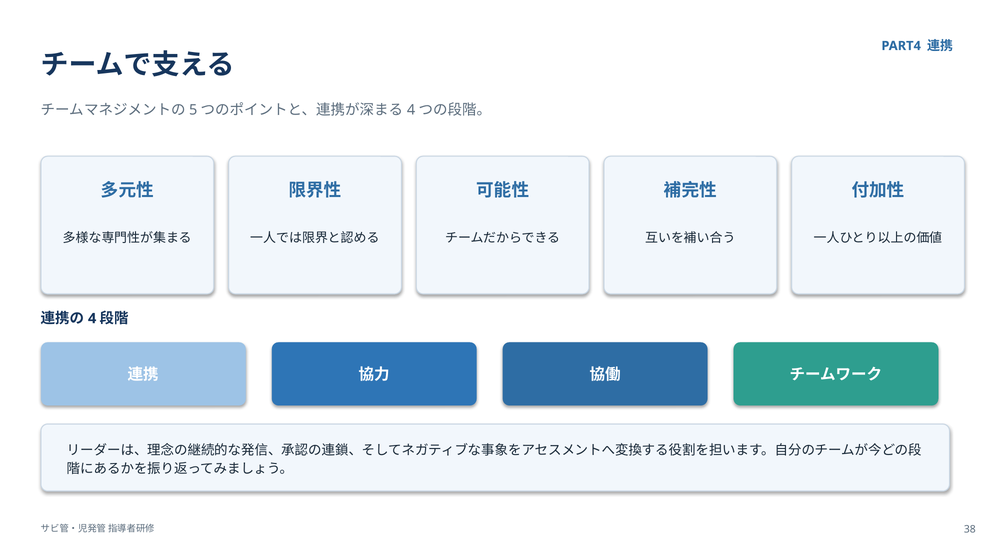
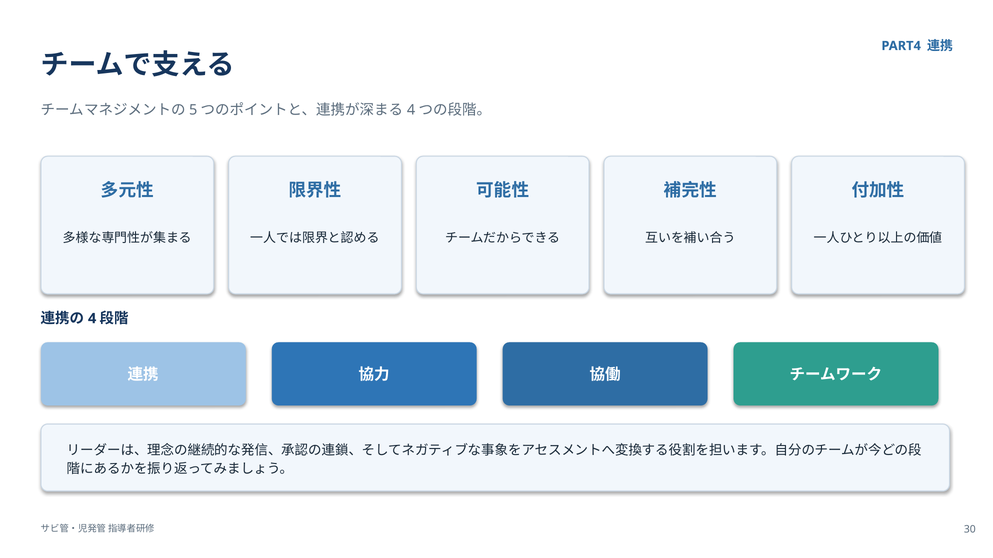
38: 38 -> 30 (970, 530)
